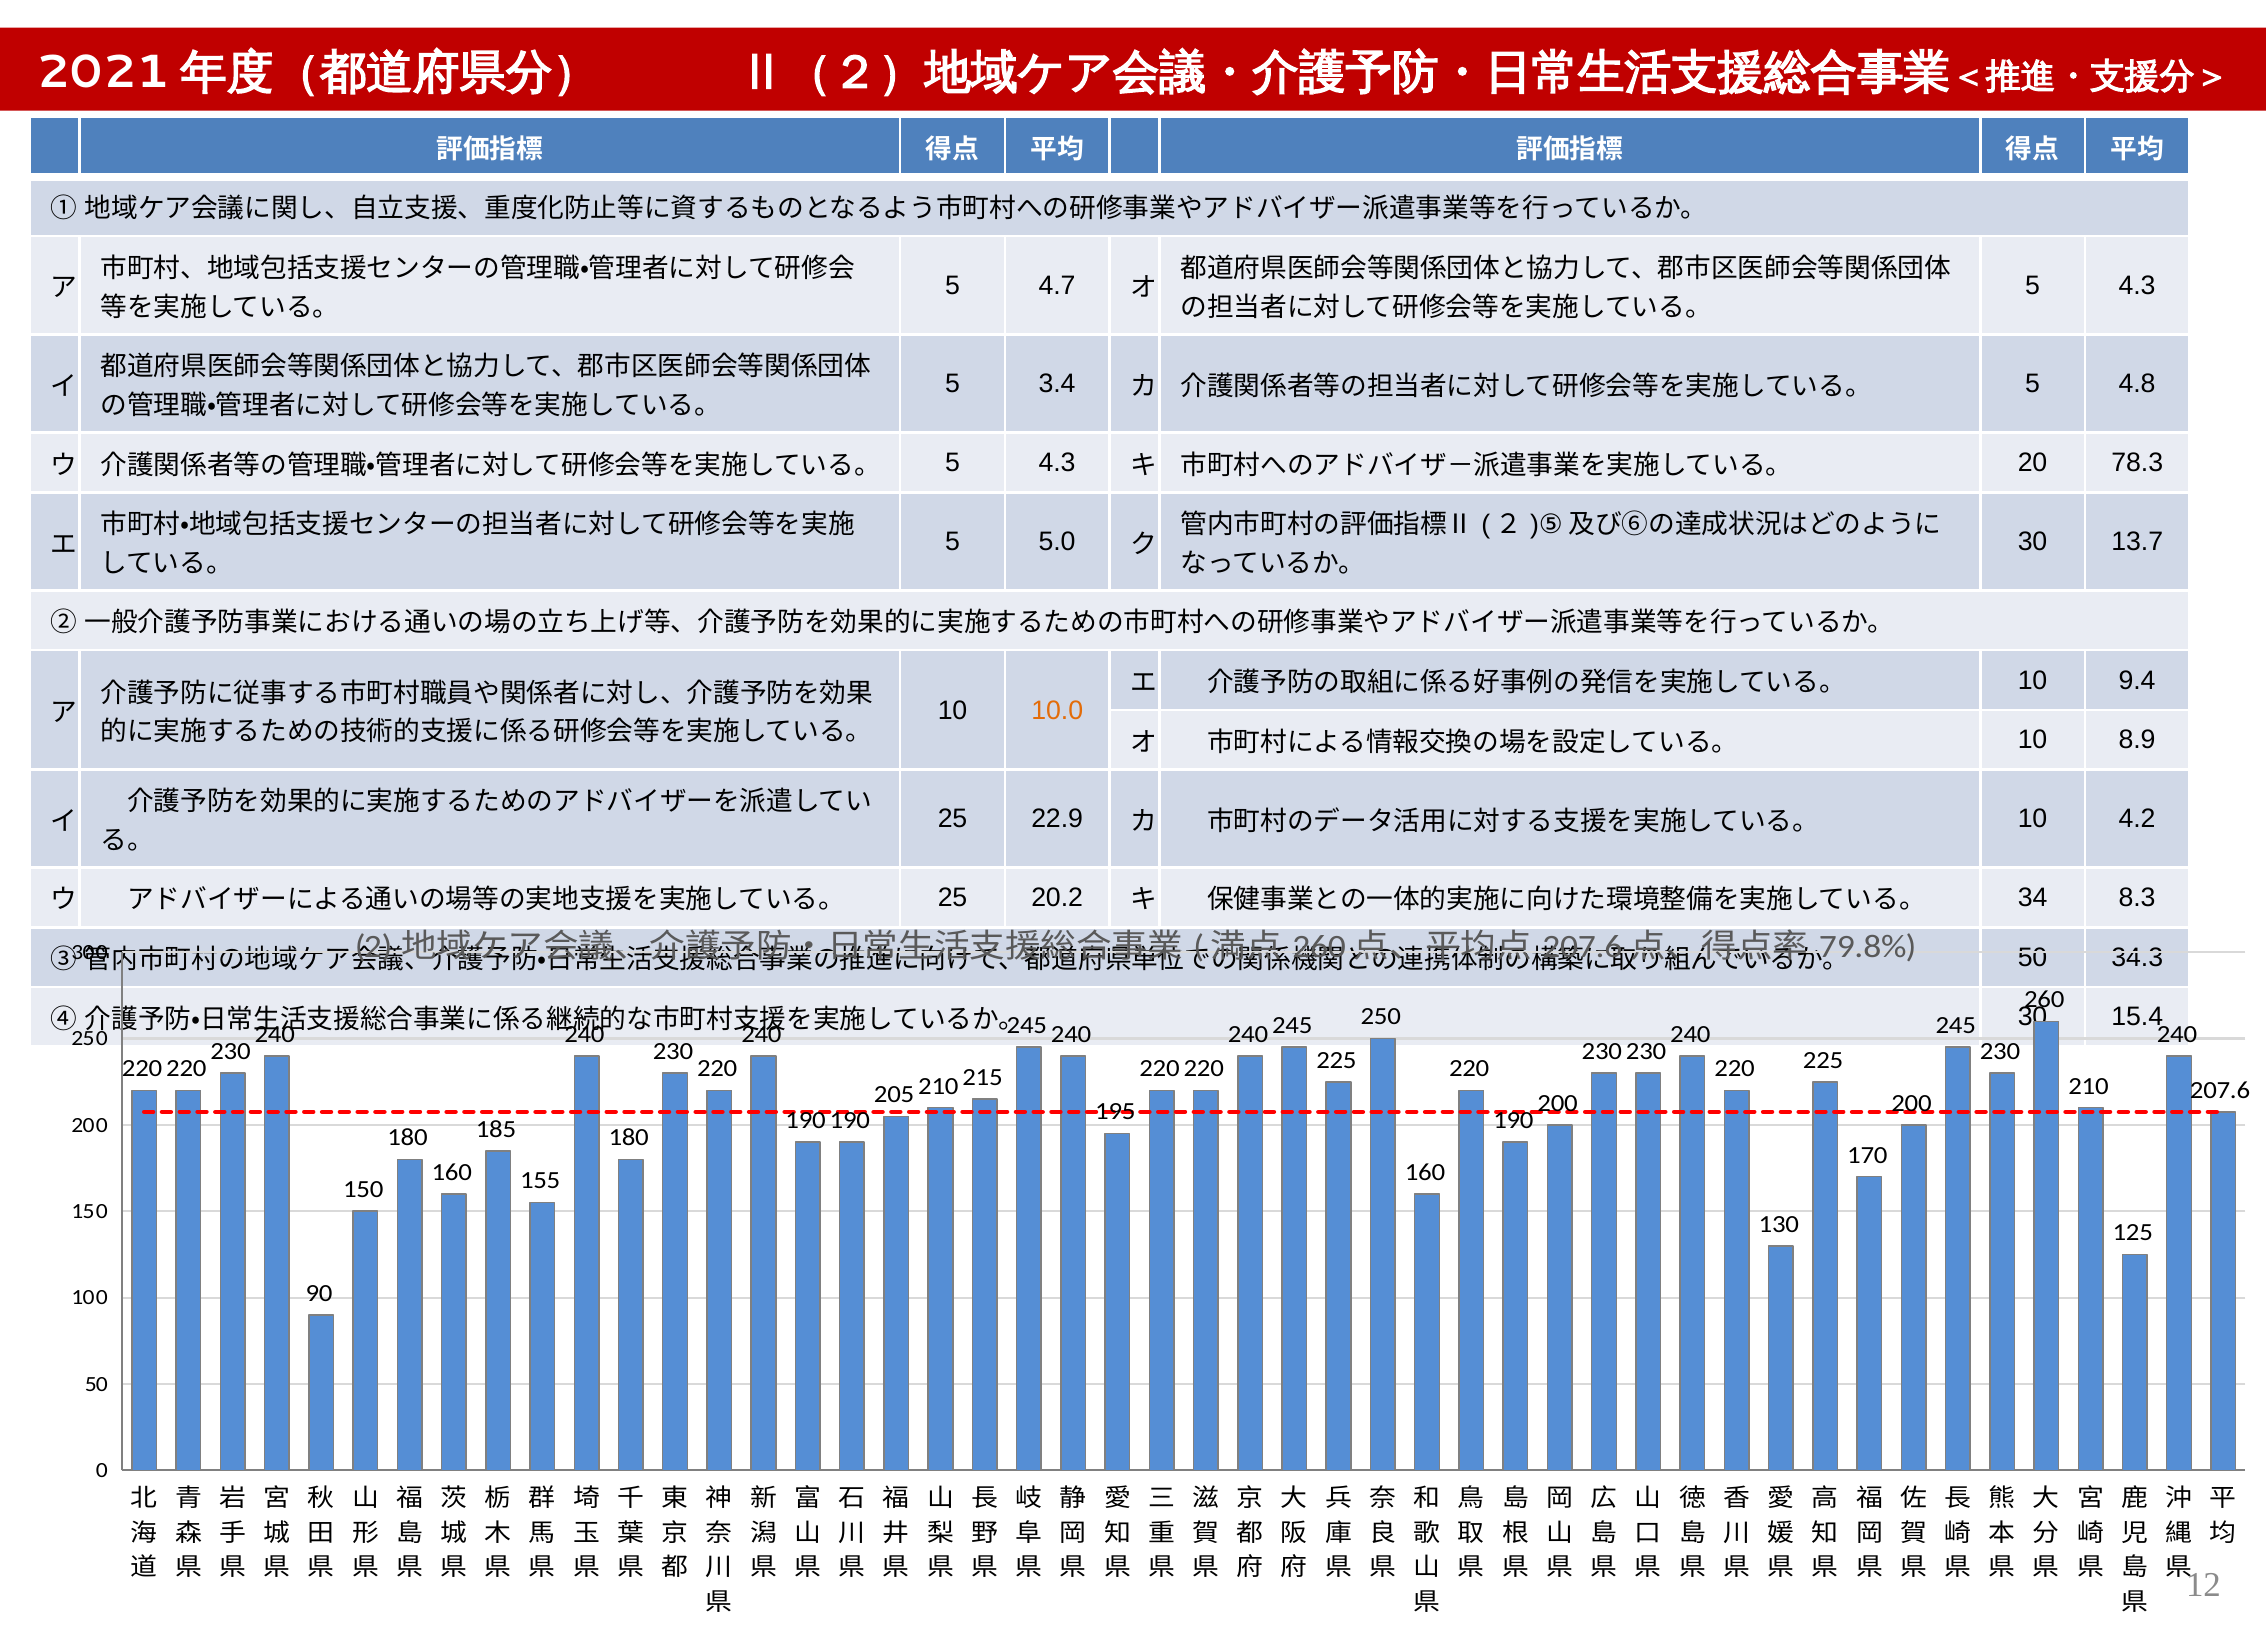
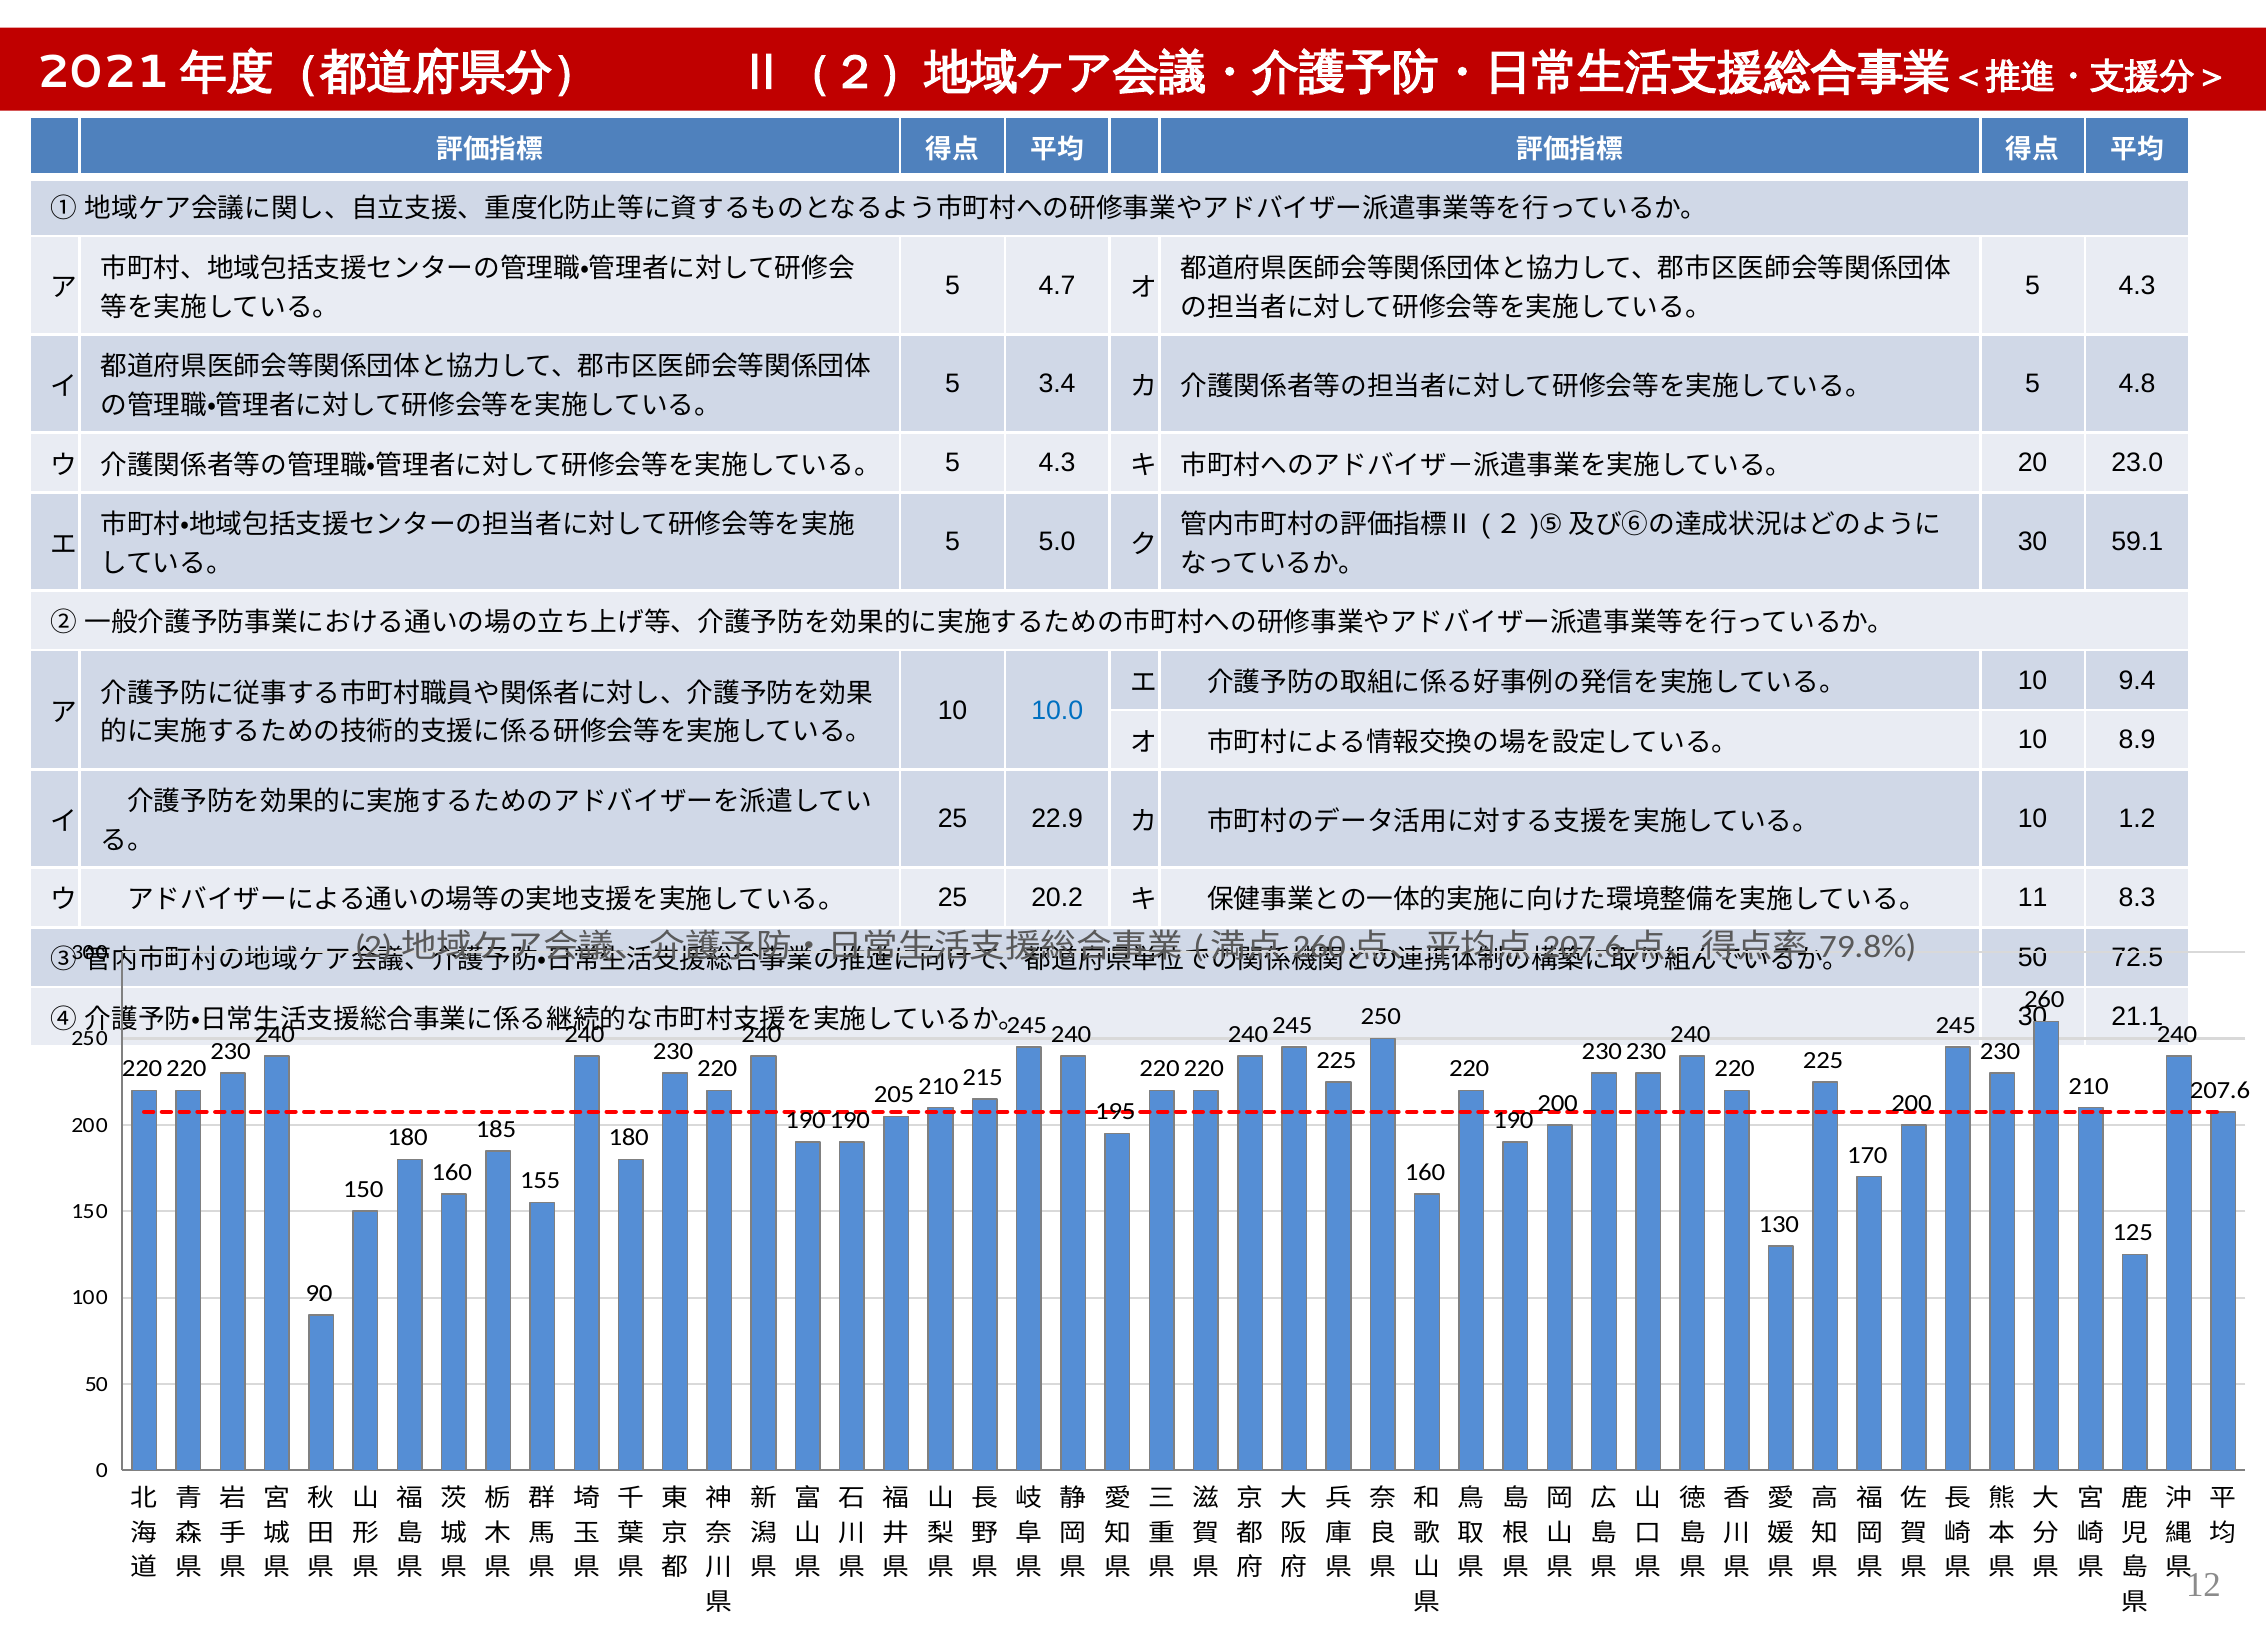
78.3: 78.3 -> 23.0 (2137, 463)
13.7: 13.7 -> 59.1 (2137, 542)
10.0 colour: orange -> blue (1057, 710)
4.2: 4.2 -> 1.2 (2137, 819)
34: 34 -> 11 (2033, 898)
34.3: 34.3 -> 72.5 (2137, 957)
15.4: 15.4 -> 21.1 (2137, 1017)
